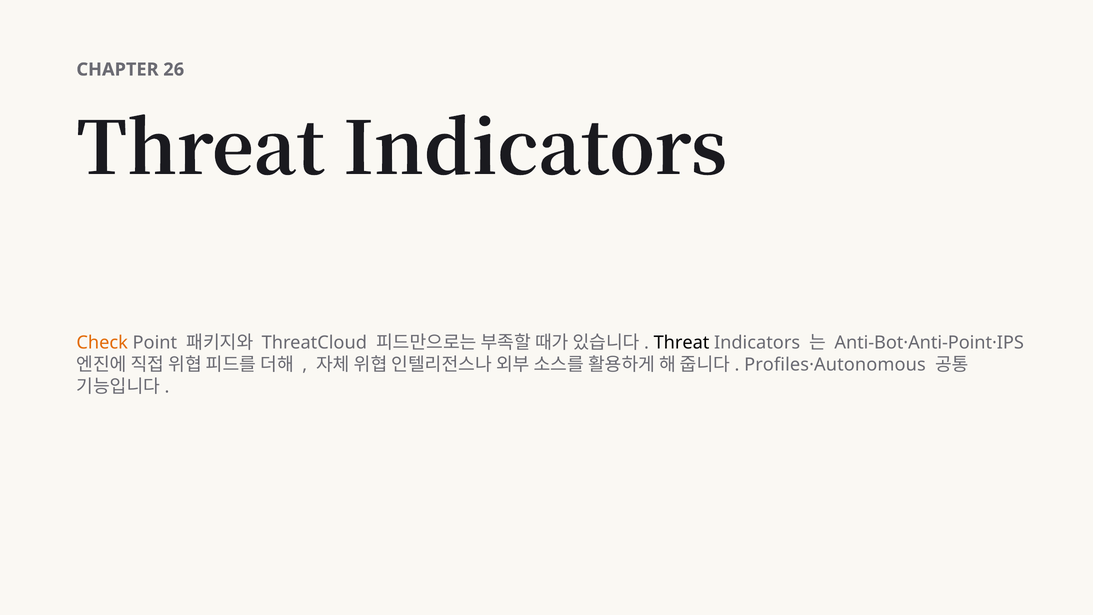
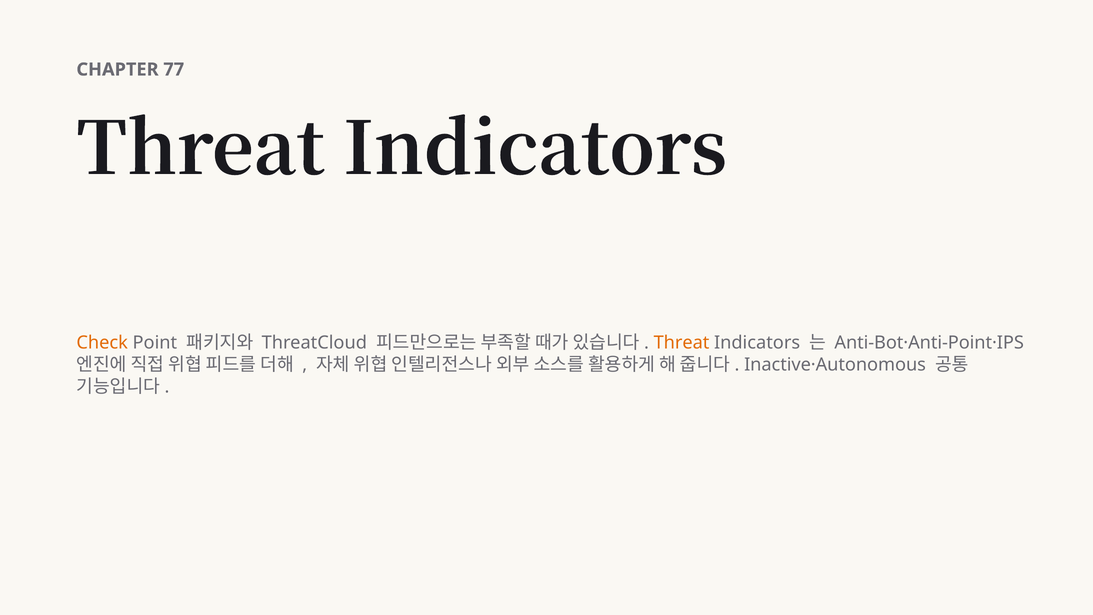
26: 26 -> 77 (174, 70)
Threat colour: black -> orange (682, 343)
Profiles·Autonomous: Profiles·Autonomous -> Inactive·Autonomous (835, 365)
